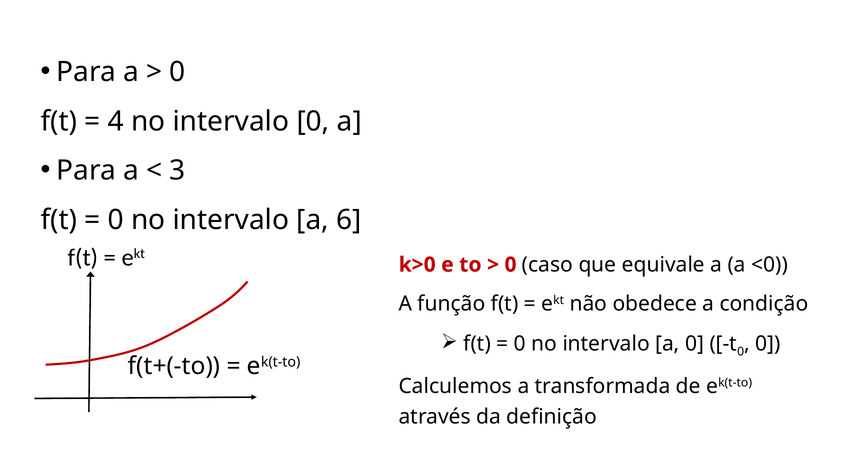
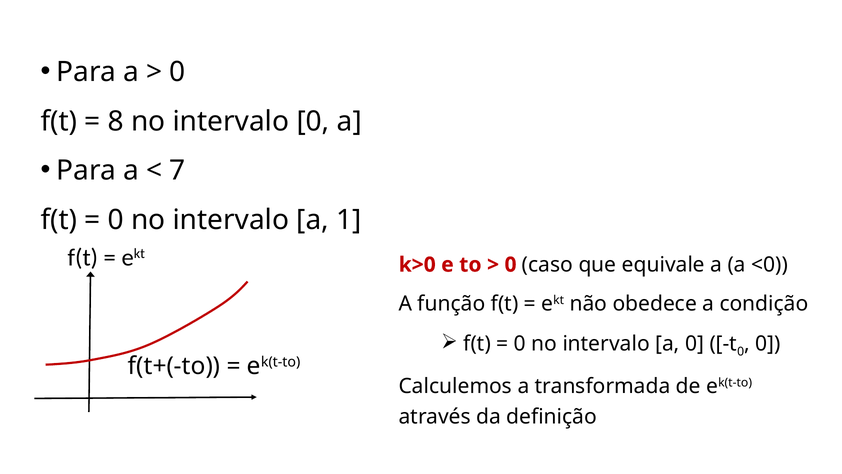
4: 4 -> 8 (116, 121)
3: 3 -> 7 (178, 170)
6: 6 -> 1 (349, 220)
